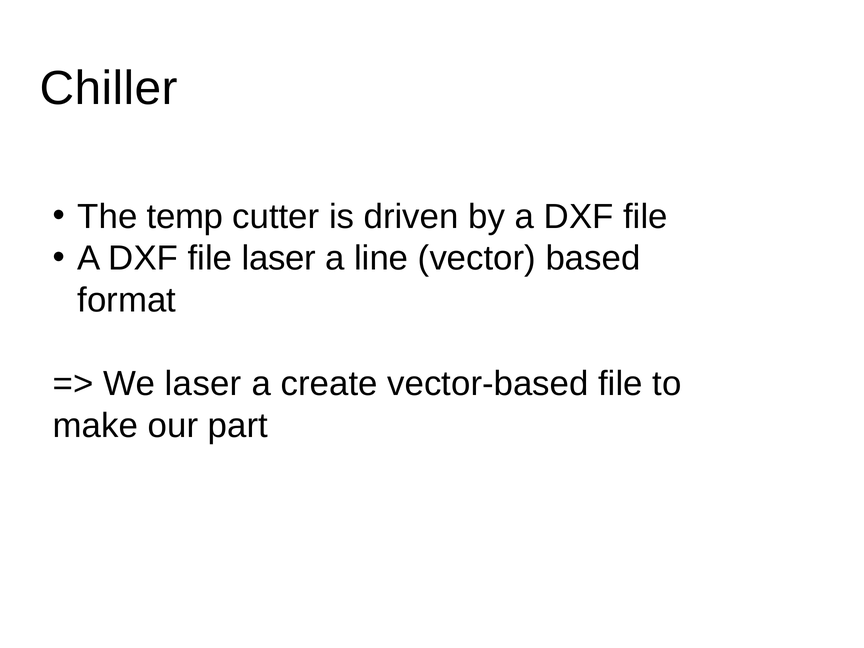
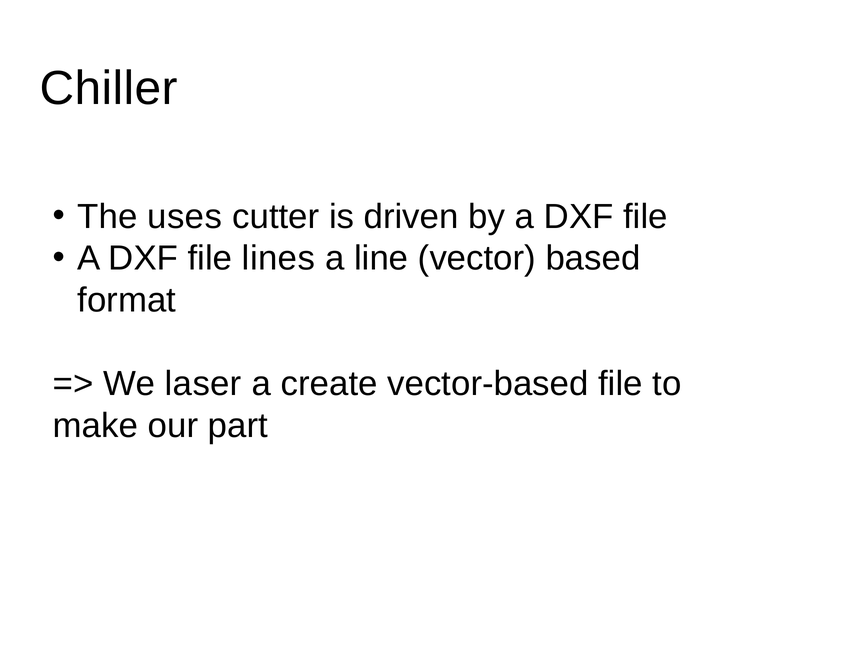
temp: temp -> uses (185, 216)
file laser: laser -> lines (278, 258)
